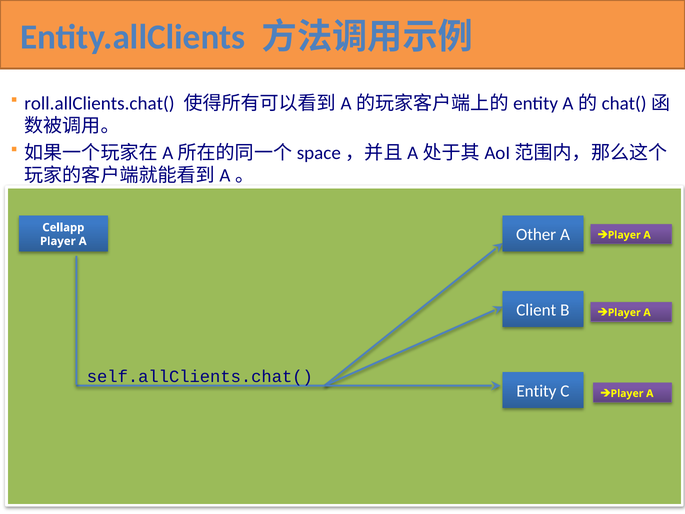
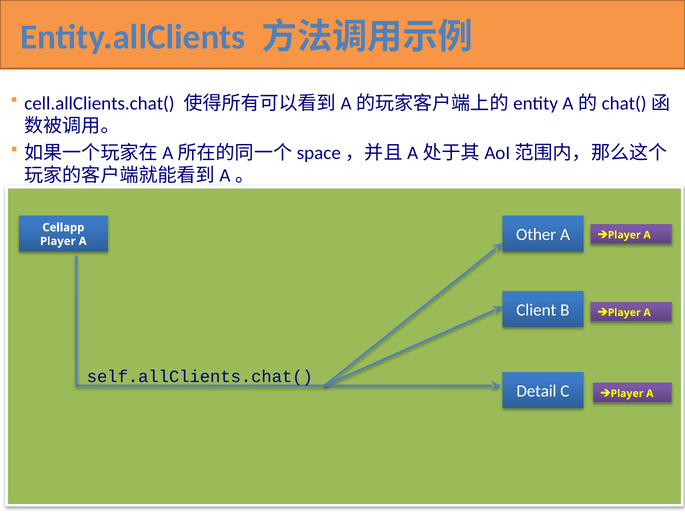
roll.allClients.chat(: roll.allClients.chat( -> cell.allClients.chat( (99, 103)
Entity: Entity -> Detail (536, 391)
